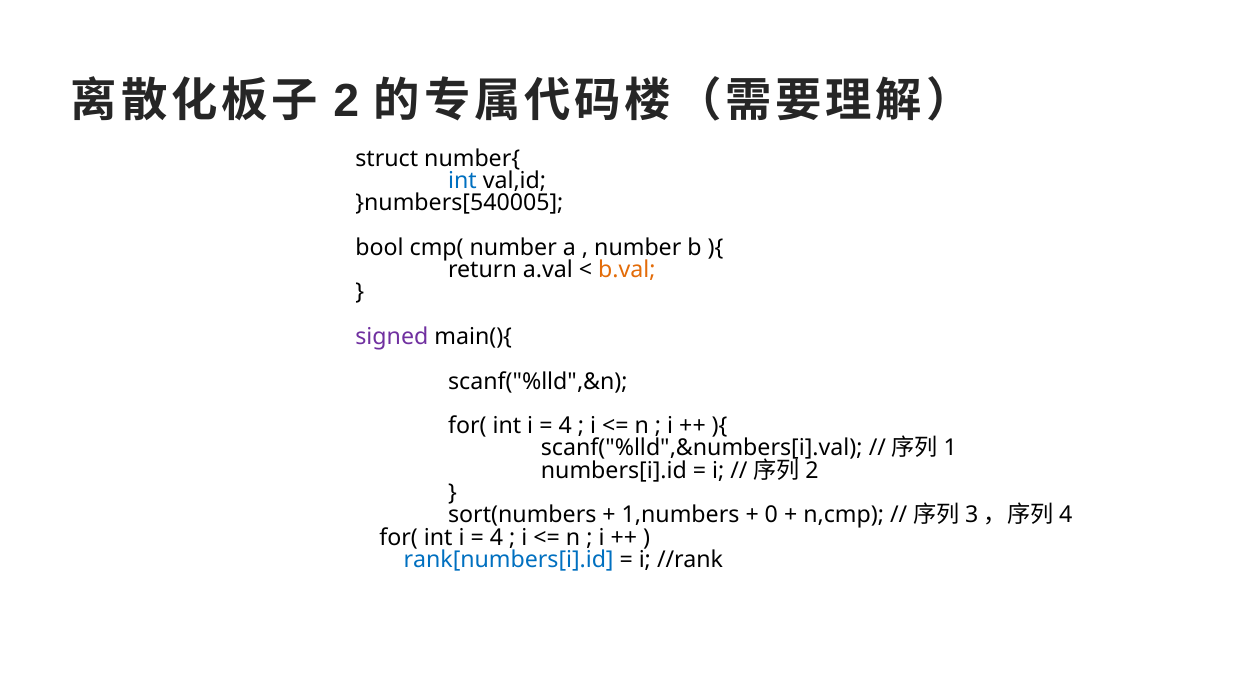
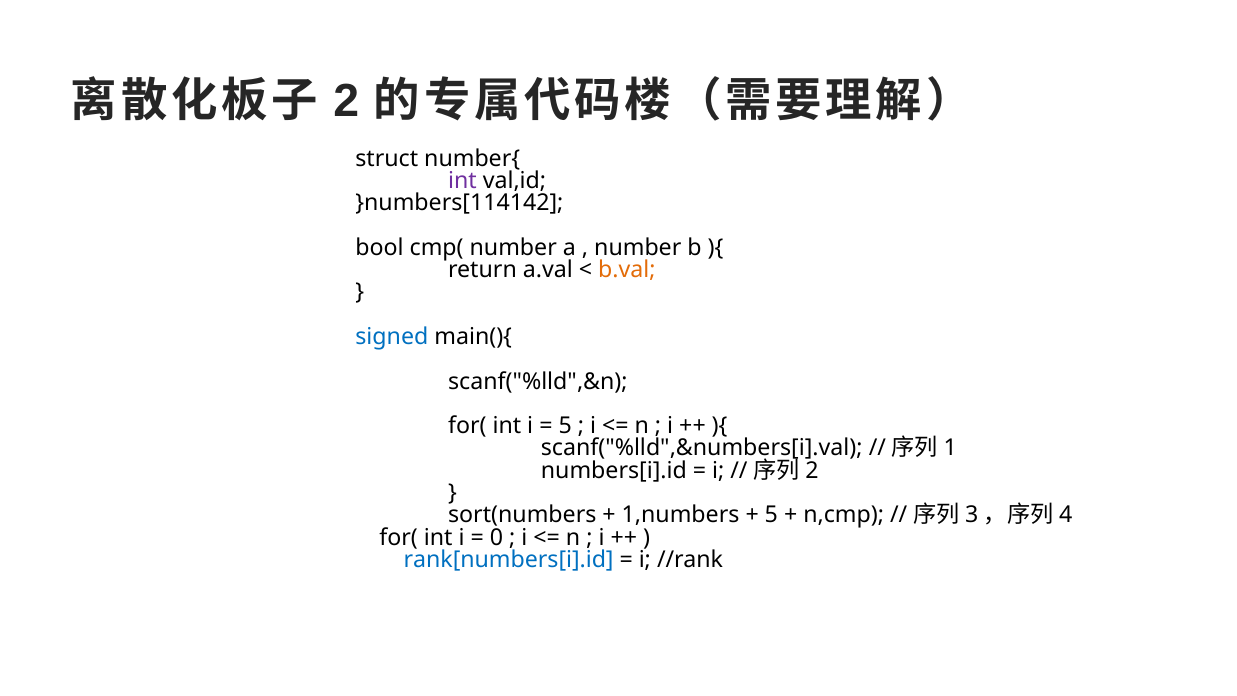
int colour: blue -> purple (462, 181)
}numbers[540005: }numbers[540005 -> }numbers[114142 (459, 203)
signed colour: purple -> blue (392, 337)
4: 4 -> 5 (565, 426)
0: 0 -> 5 (771, 515)
4: 4 -> 0 (497, 537)
